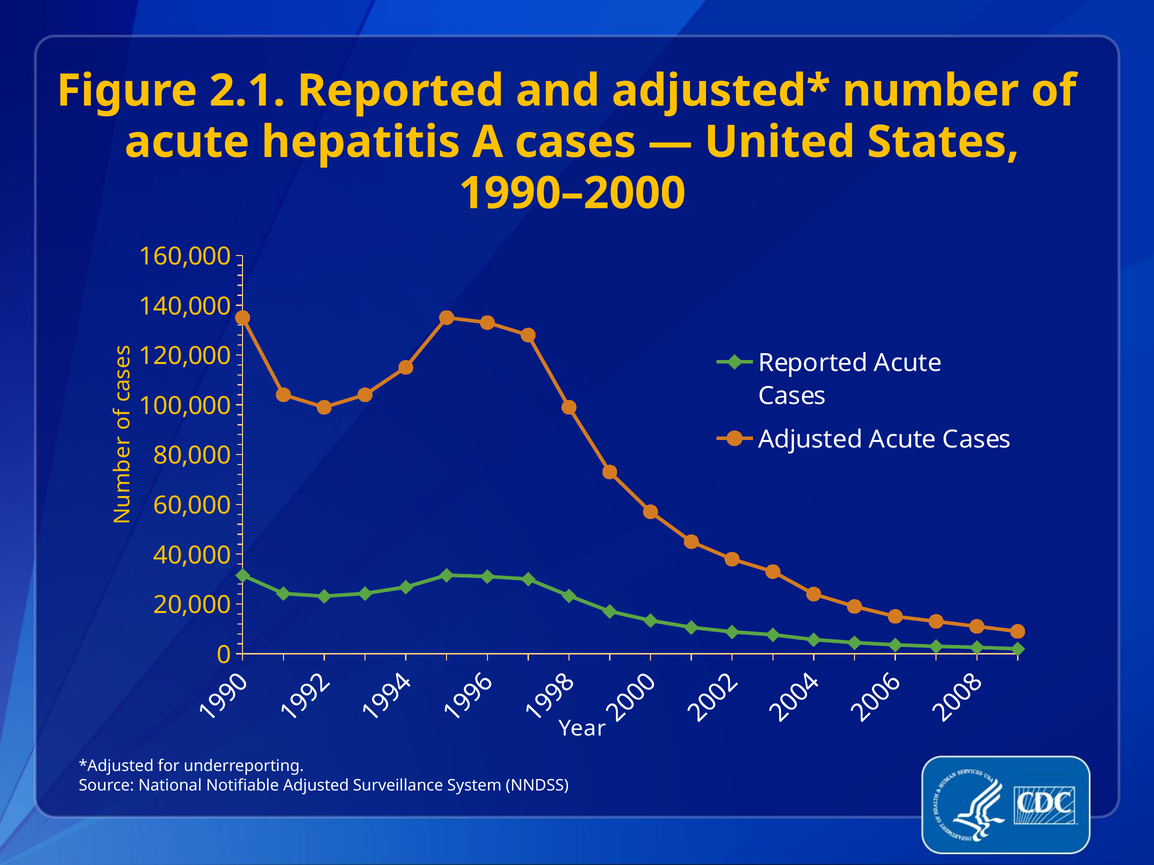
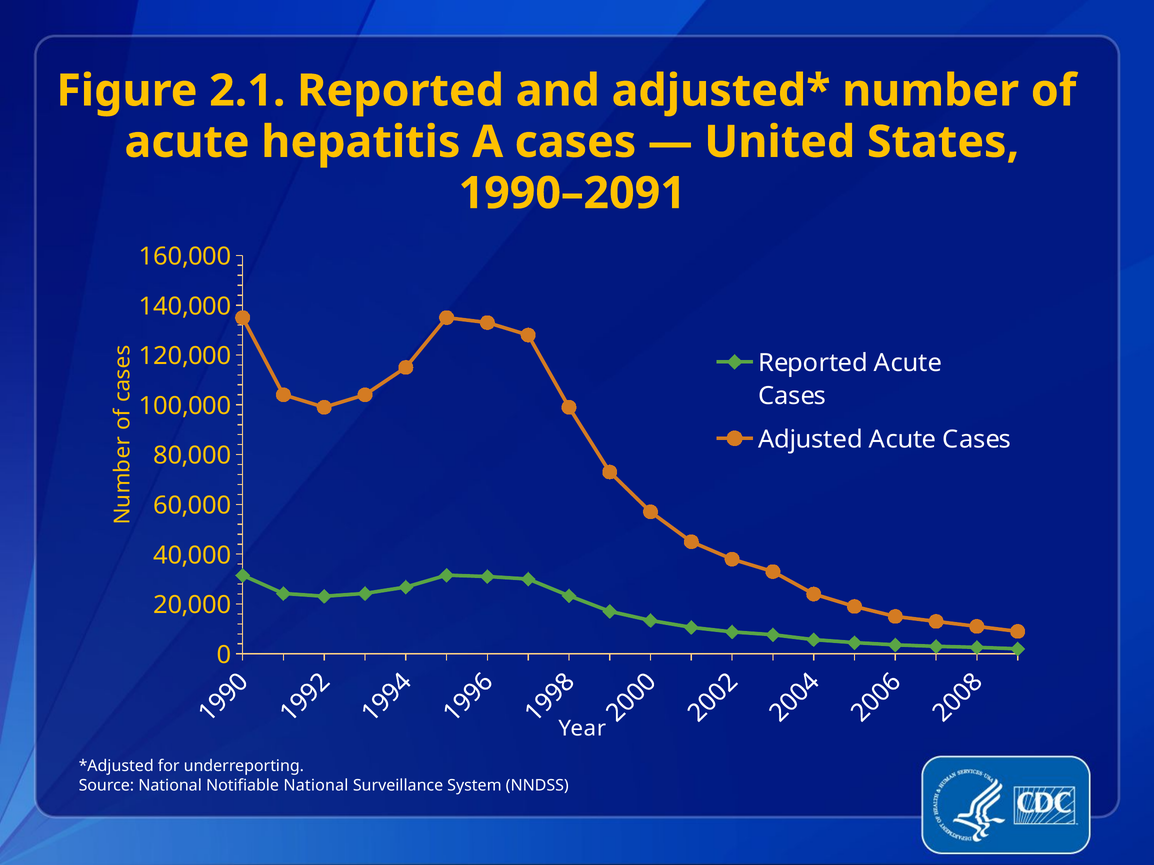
1990–2000: 1990–2000 -> 1990–2091 (572, 193)
Notifiable Adjusted: Adjusted -> National (316, 786)
